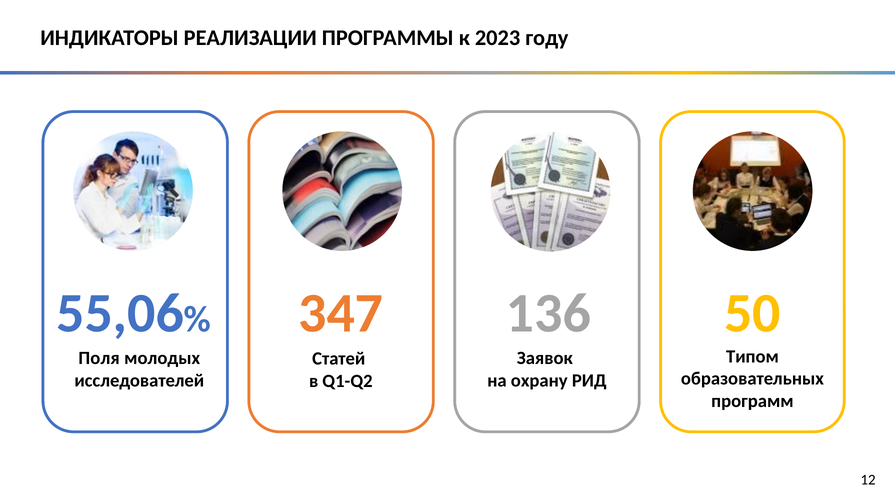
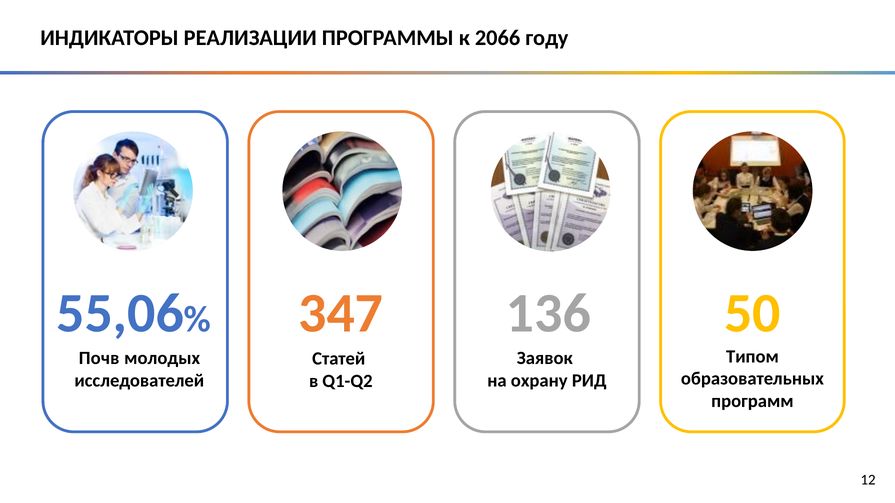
2023: 2023 -> 2066 (498, 38)
Поля: Поля -> Почв (99, 358)
